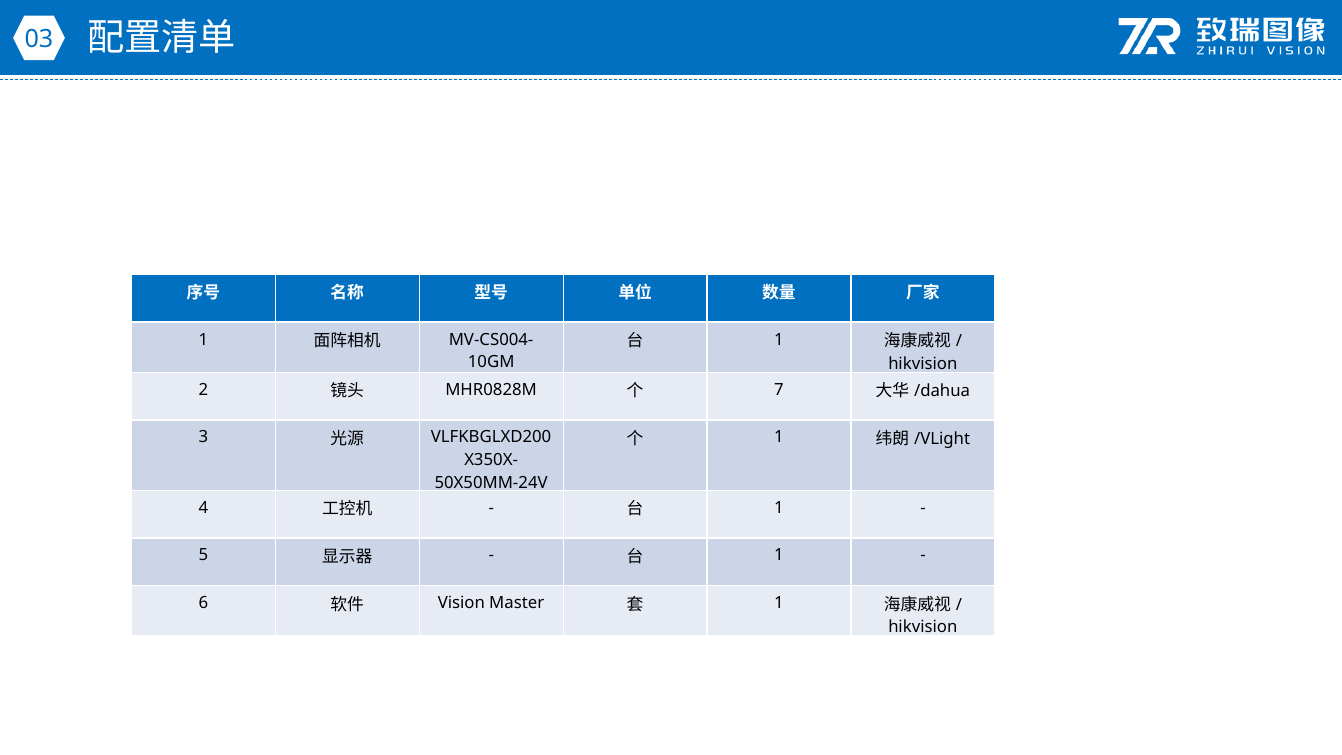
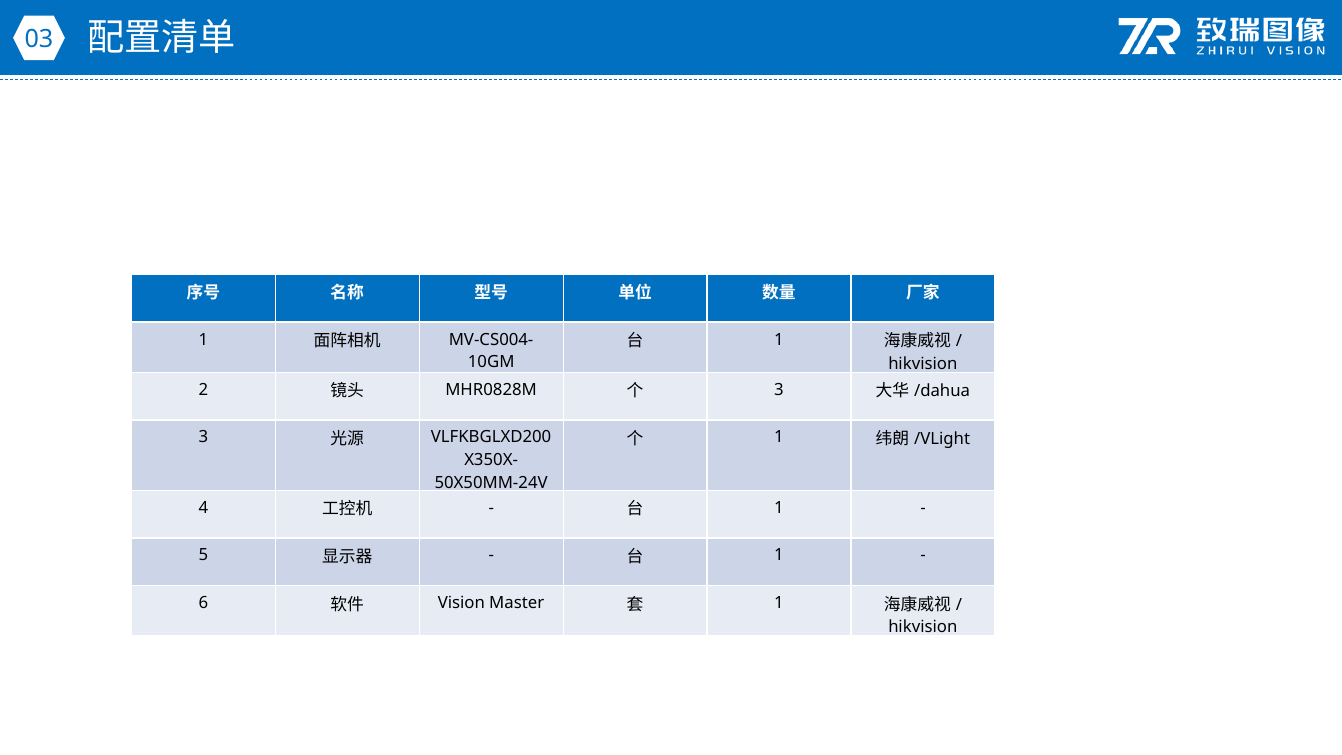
7: 7 -> 3 (779, 390)
